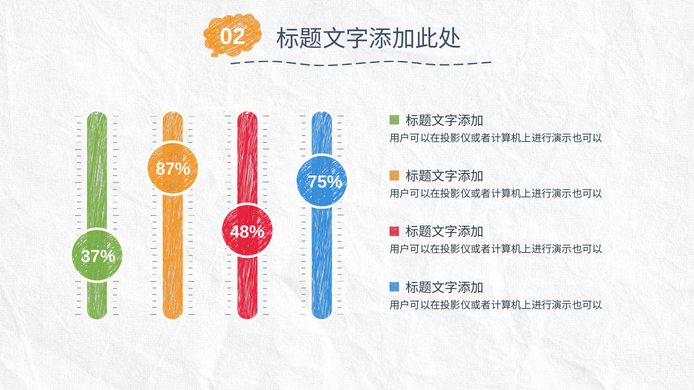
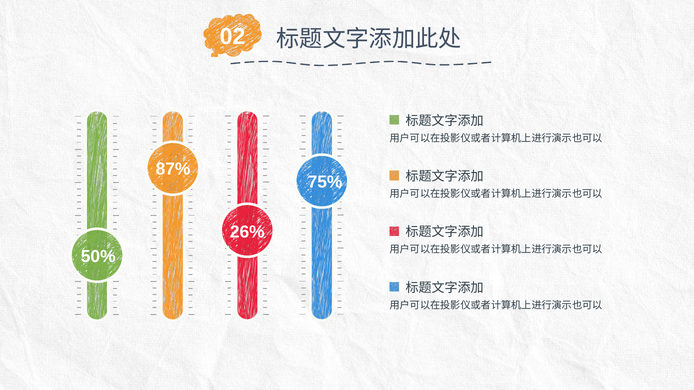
48%: 48% -> 26% (247, 232)
37%: 37% -> 50% (98, 257)
